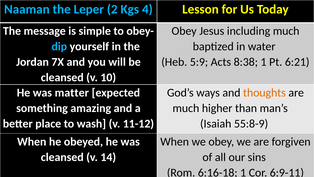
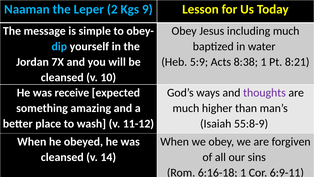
4: 4 -> 9 (147, 9)
6:21: 6:21 -> 8:21 (297, 62)
matter: matter -> receive (72, 93)
thoughts colour: orange -> purple (264, 93)
